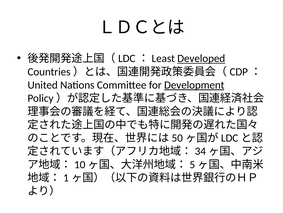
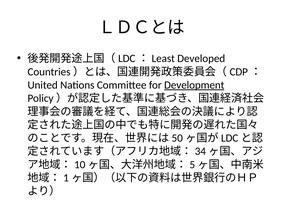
Developed underline: present -> none (201, 58)
